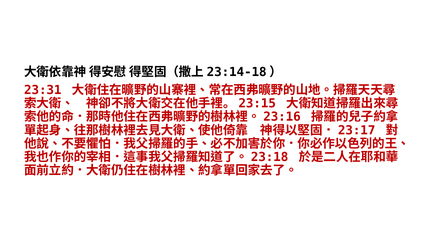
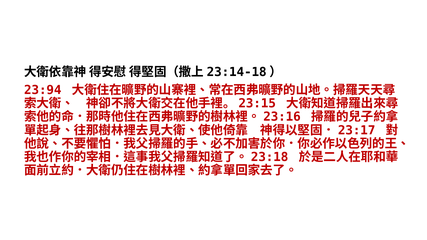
23:31: 23:31 -> 23:94 (43, 90)
